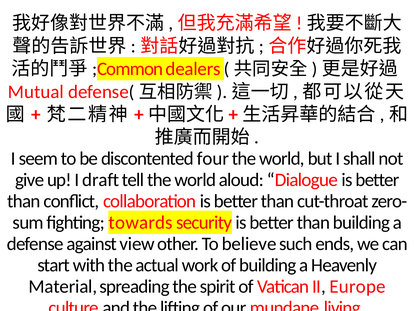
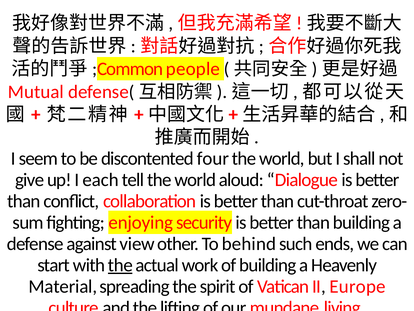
dealers: dealers -> people (193, 69)
draft: draft -> each (101, 180)
towards: towards -> enjoying (141, 222)
believe: believe -> behind (249, 244)
the underline: none -> present (120, 265)
